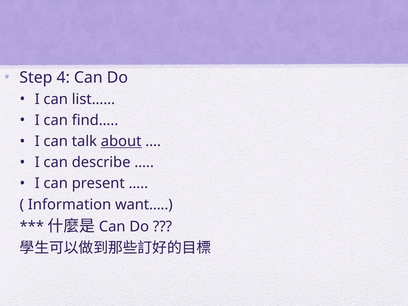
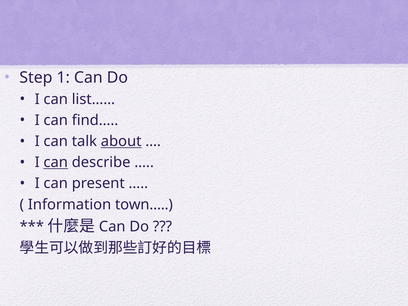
4: 4 -> 1 (63, 77)
can underline: none -> present (56, 162)
want…: want… -> town… (144, 205)
